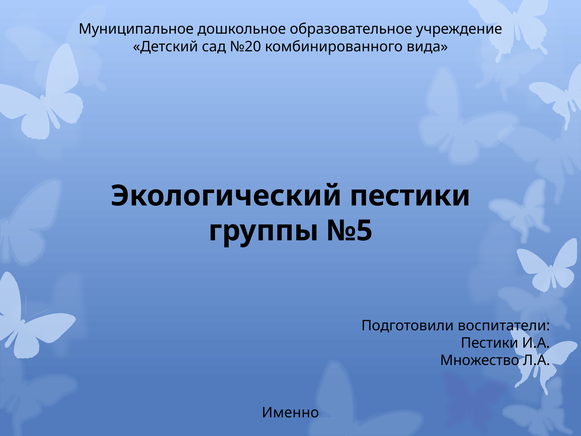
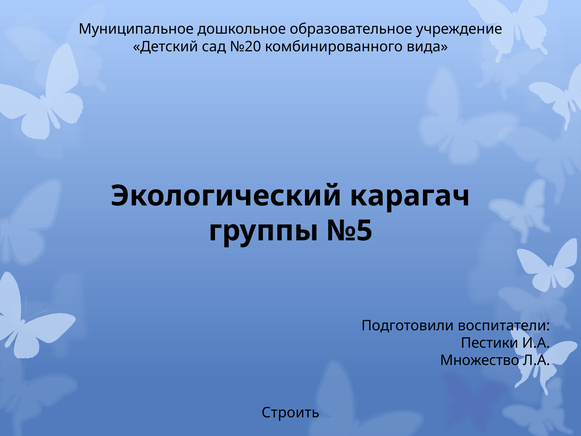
Экологический пестики: пестики -> карагач (410, 196)
Именно: Именно -> Строить (290, 413)
